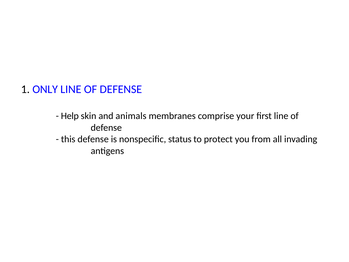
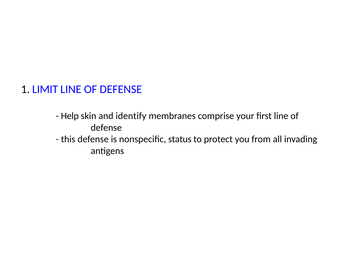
ONLY: ONLY -> LIMIT (45, 89)
animals: animals -> identify (131, 116)
